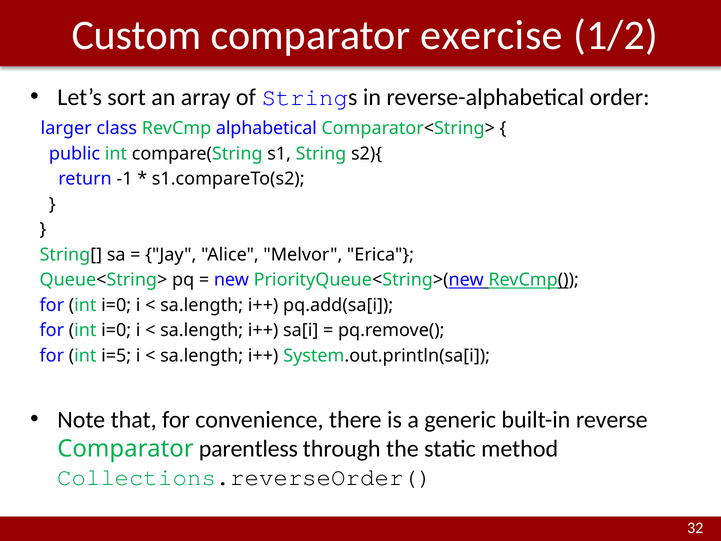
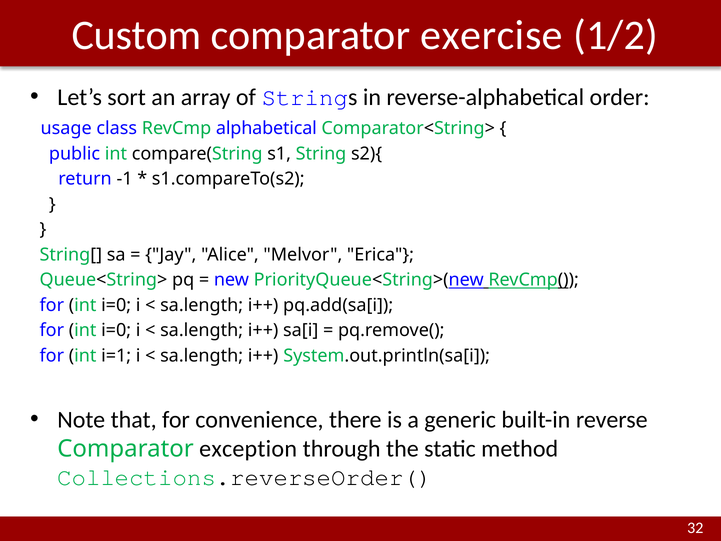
larger: larger -> usage (66, 128)
i=5: i=5 -> i=1 (116, 356)
parentless: parentless -> exception (248, 448)
